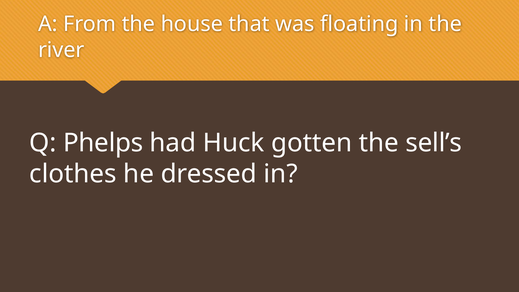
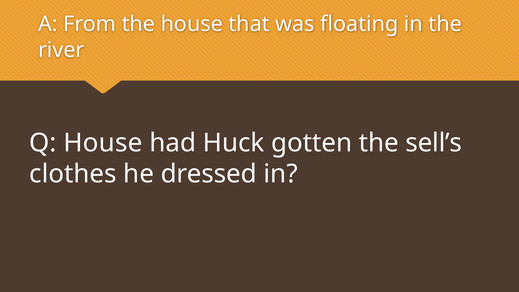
Q Phelps: Phelps -> House (103, 143)
